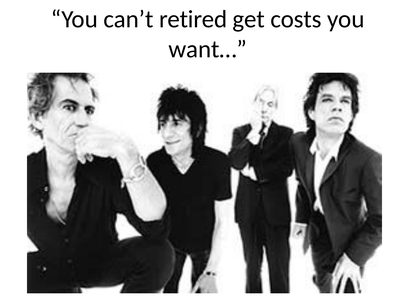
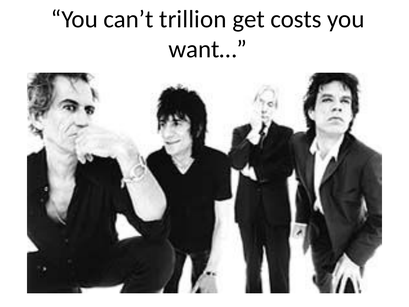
retired: retired -> trillion (193, 19)
